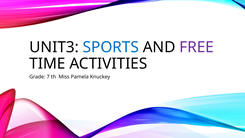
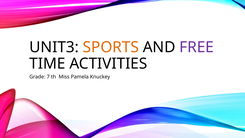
SPORTS colour: blue -> orange (111, 47)
